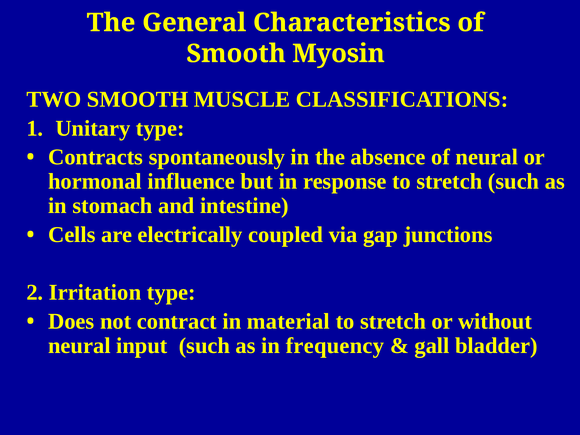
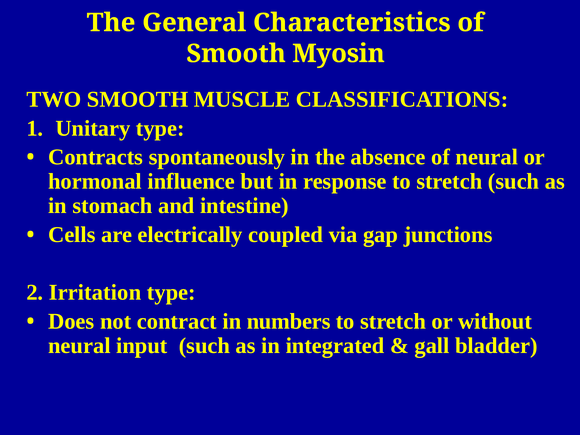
material: material -> numbers (289, 321)
frequency: frequency -> integrated (335, 346)
